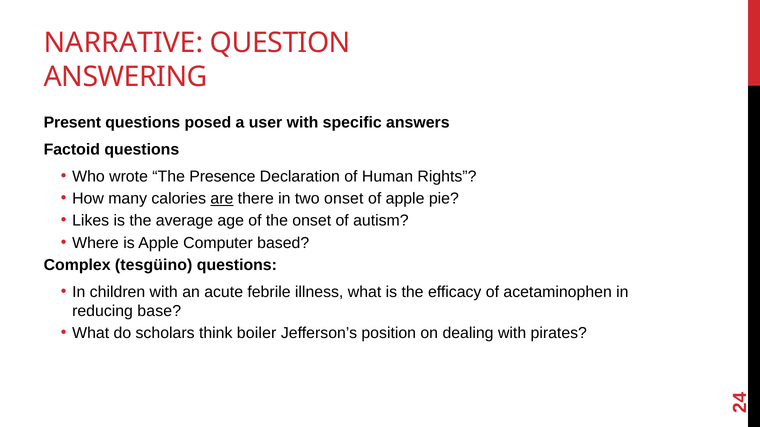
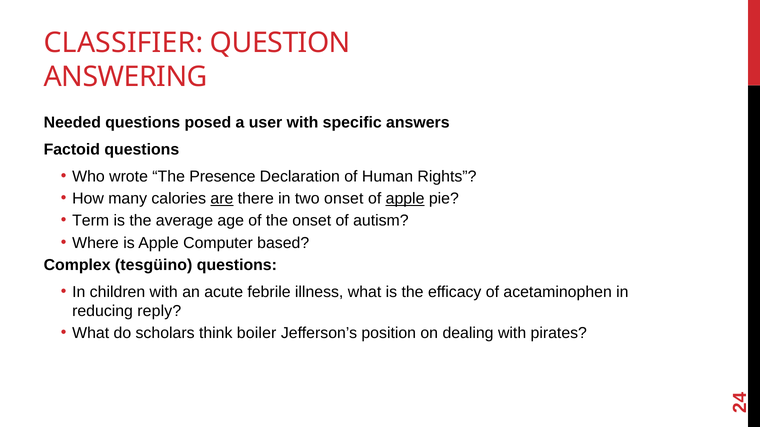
NARRATIVE: NARRATIVE -> CLASSIFIER (123, 43)
Present: Present -> Needed (72, 123)
apple underline: none -> present (405, 199)
Likes: Likes -> Term (91, 221)
base: base -> reply (159, 311)
